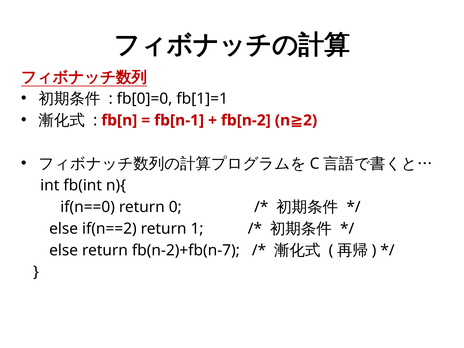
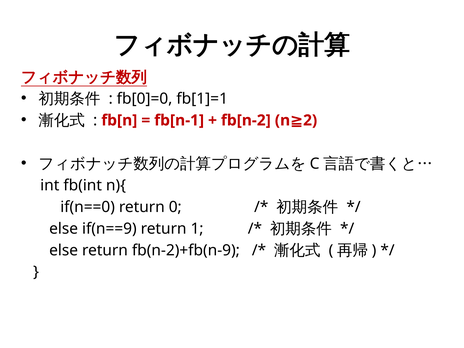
if(n==2: if(n==2 -> if(n==9 (109, 229)
fb(n-2)+fb(n-7: fb(n-2)+fb(n-7 -> fb(n-2)+fb(n-9 (186, 250)
